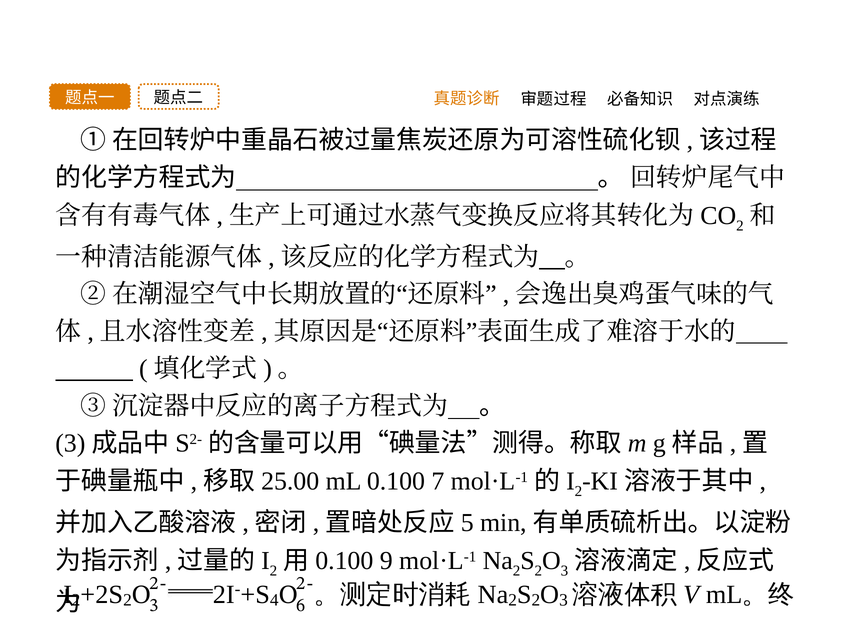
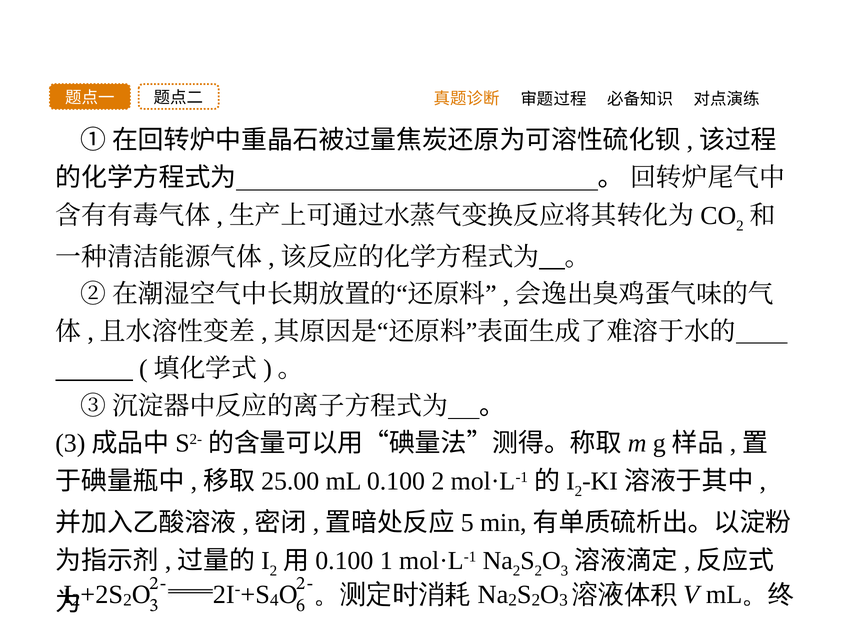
0.100 7: 7 -> 2 (438, 482)
9: 9 -> 1 (386, 561)
